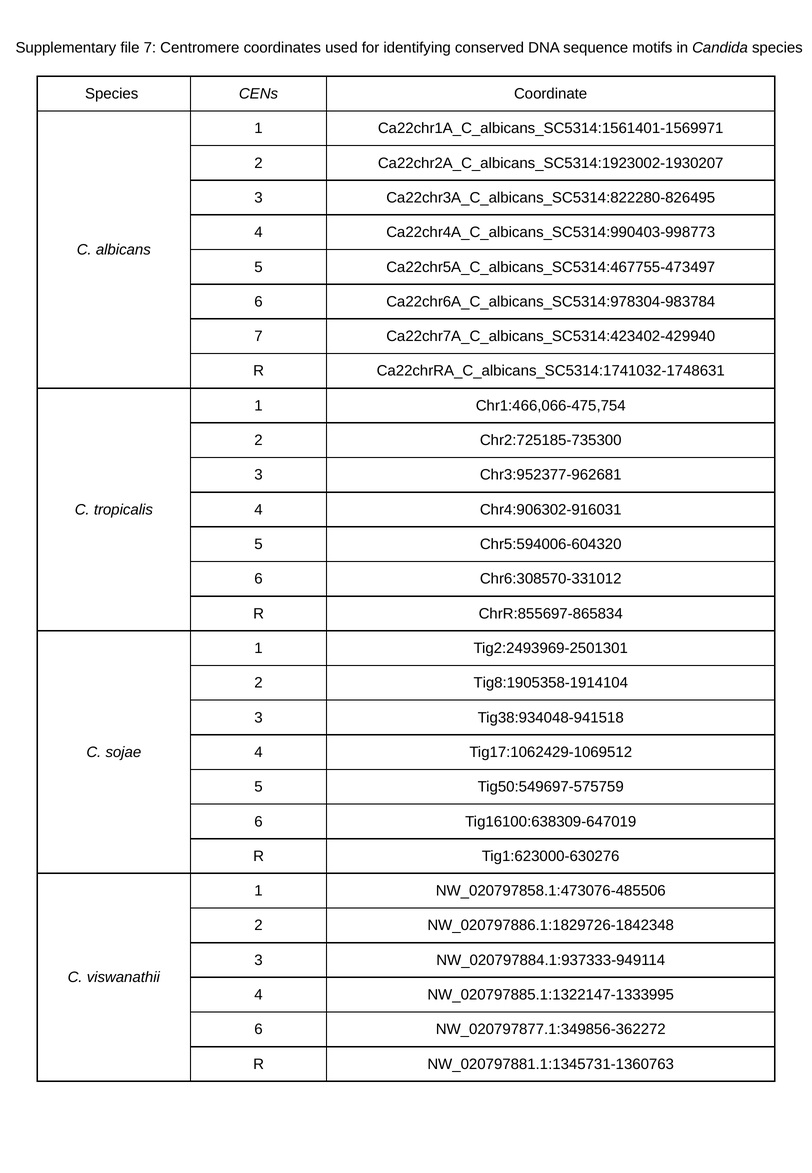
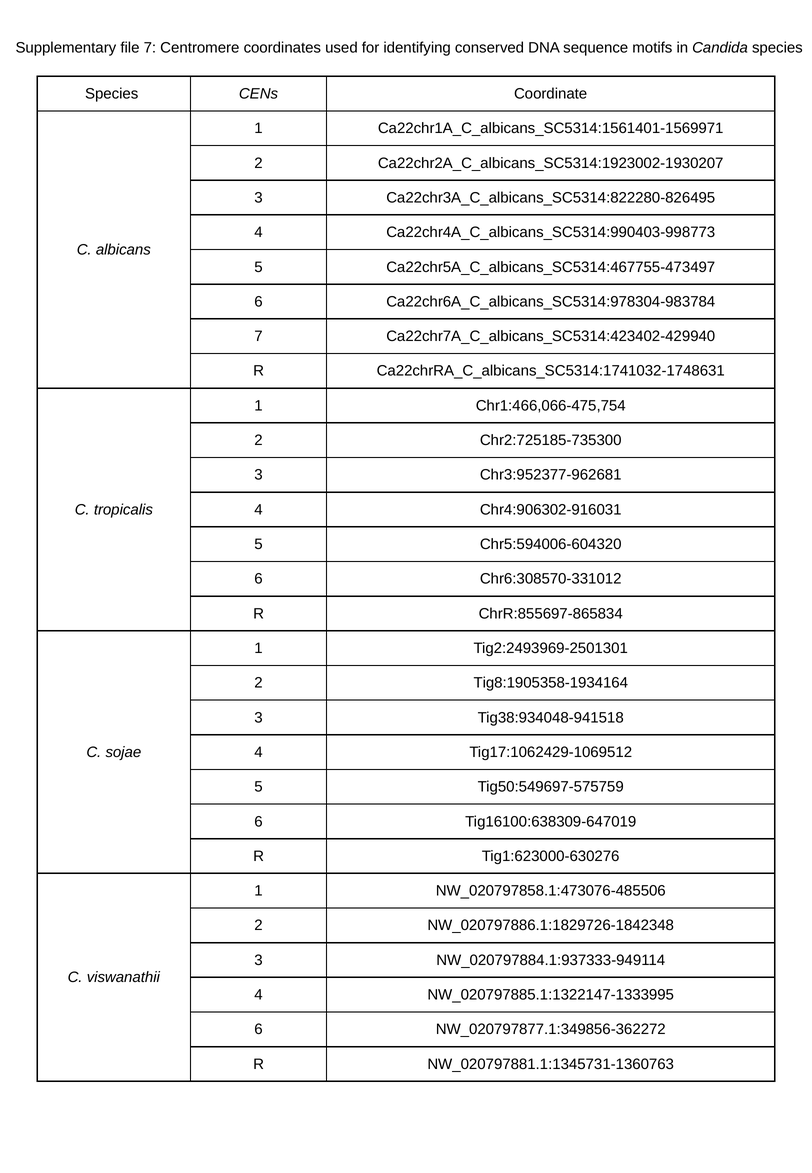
Tig8:1905358-1914104: Tig8:1905358-1914104 -> Tig8:1905358-1934164 (551, 683)
